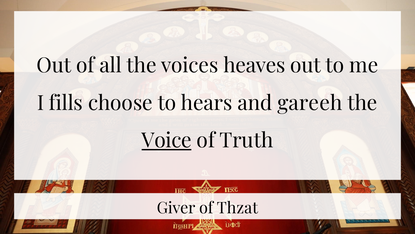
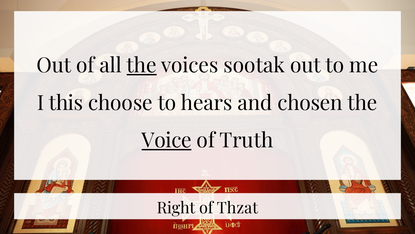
the underline: none -> present (142, 66)
heaves: heaves -> sootak (254, 66)
fills: fills -> this (66, 103)
gareeh: gareeh -> chosen (310, 103)
Giver: Giver -> Right (176, 208)
